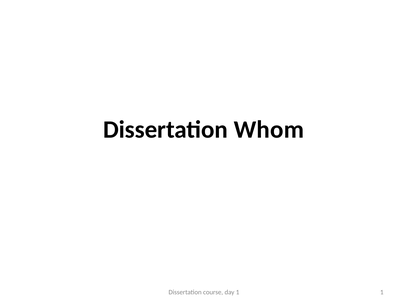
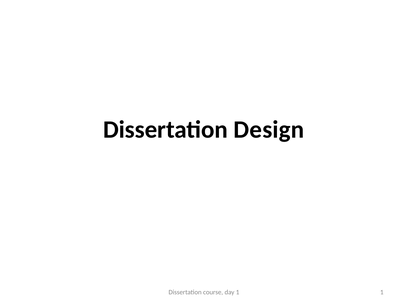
Whom: Whom -> Design (269, 130)
